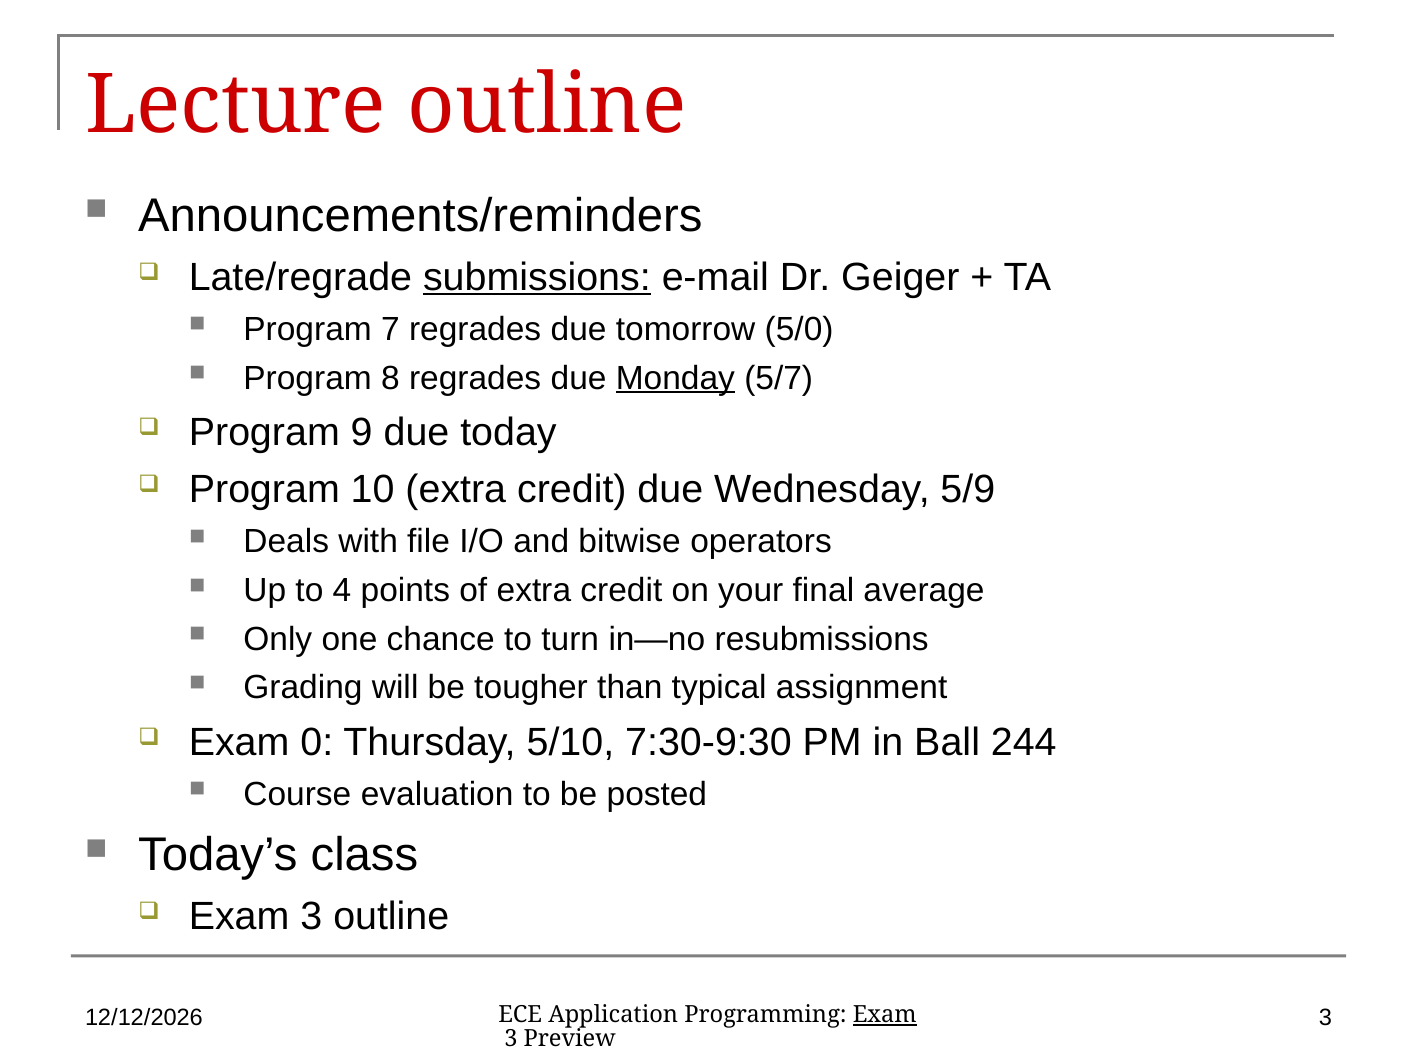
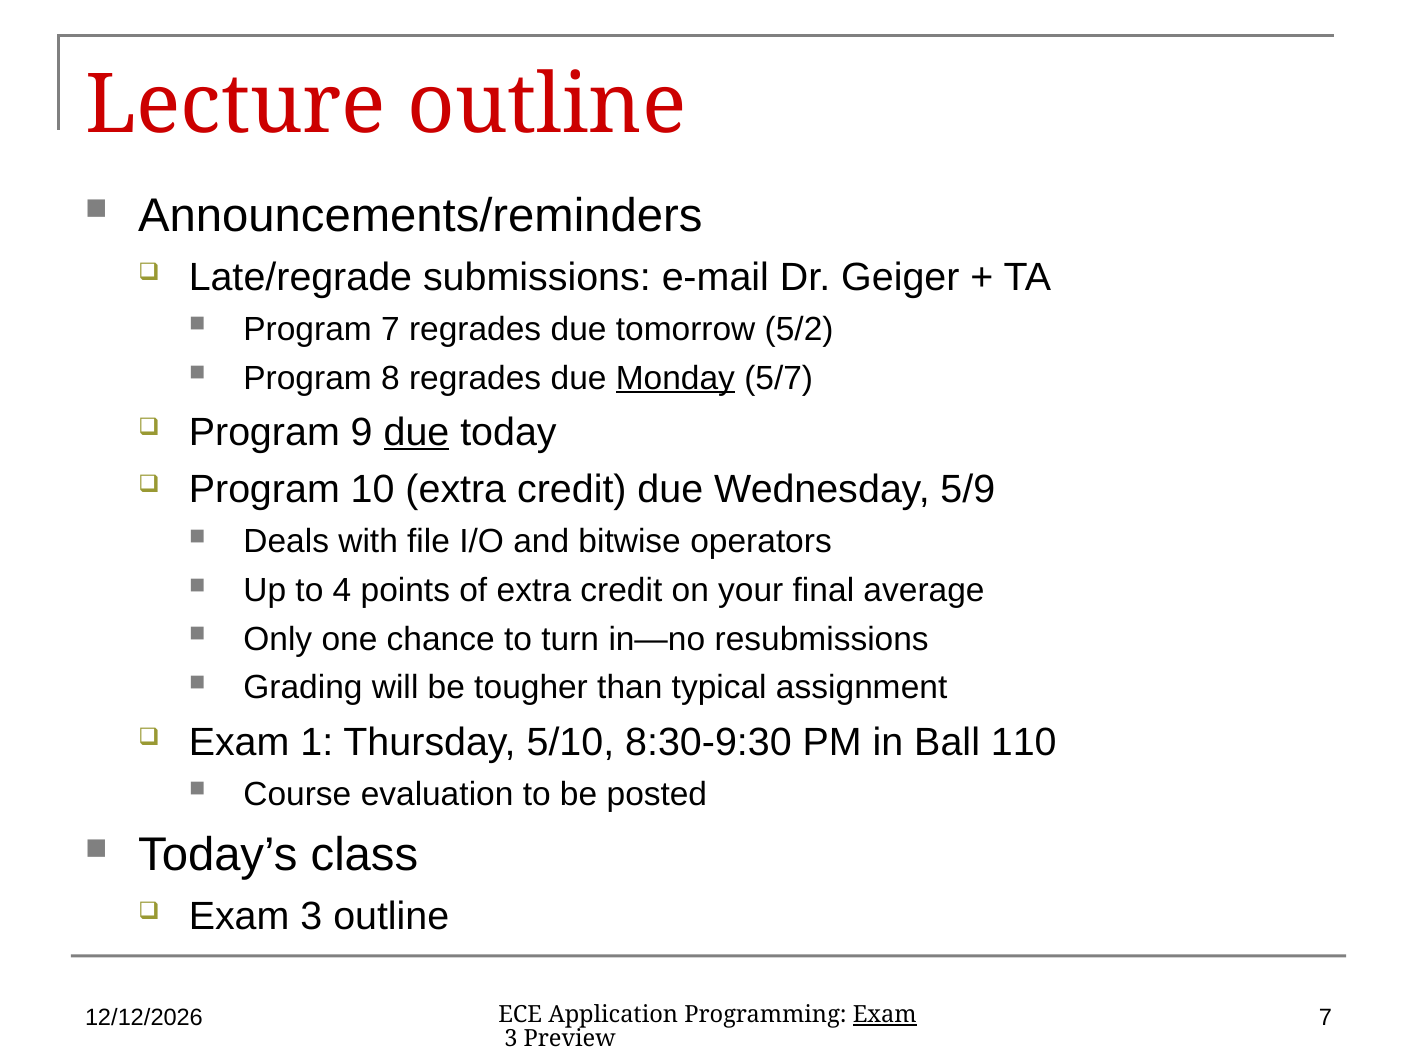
submissions underline: present -> none (537, 277)
5/0: 5/0 -> 5/2 (799, 329)
due underline: none -> present (417, 433)
0: 0 -> 1 (317, 743)
7:30-9:30: 7:30-9:30 -> 8:30-9:30 (708, 743)
244: 244 -> 110 (1024, 743)
3: 3 -> 7 (1326, 1019)
